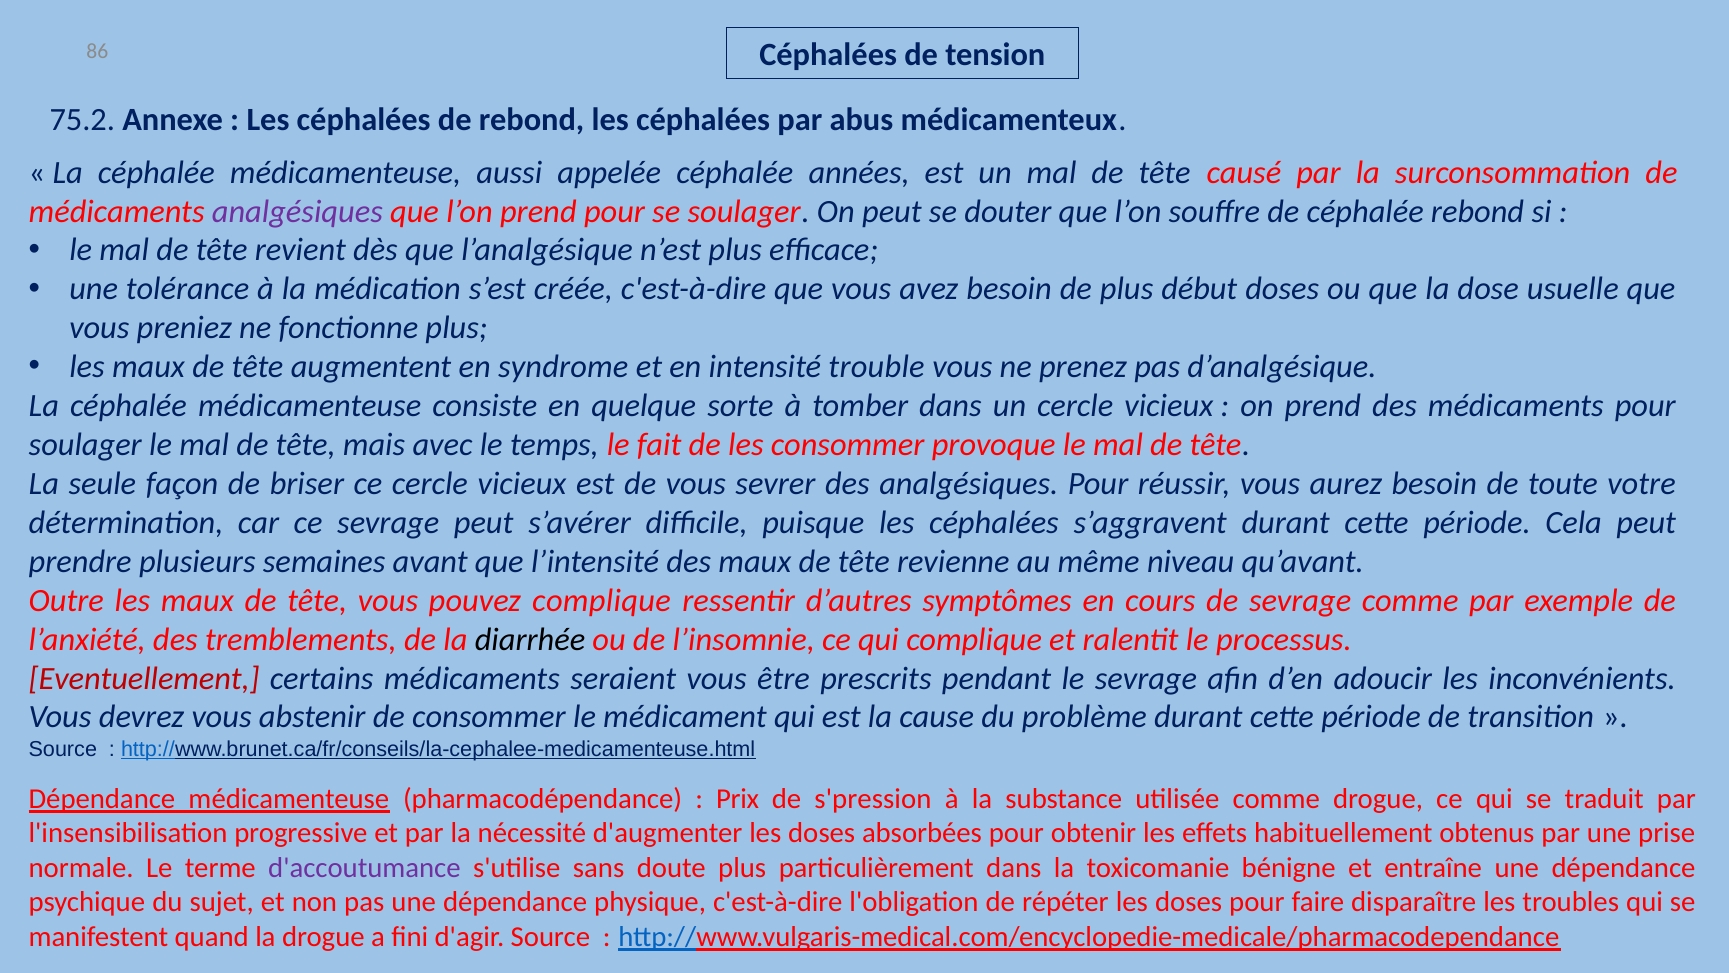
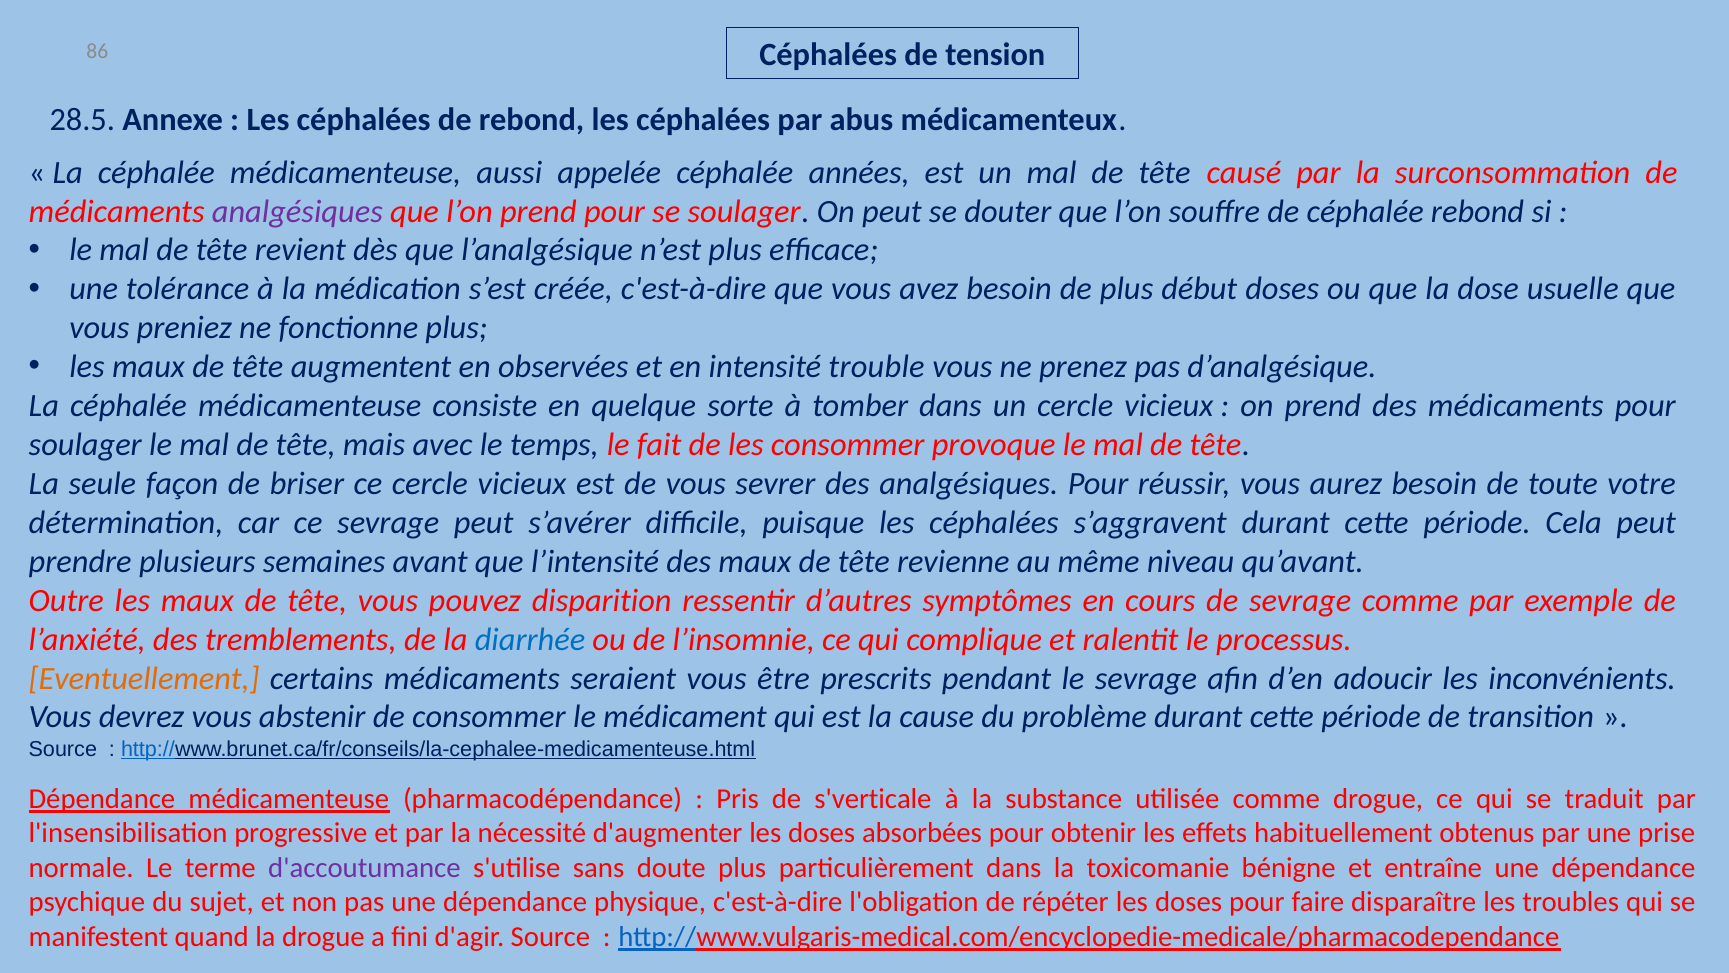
75.2: 75.2 -> 28.5 (82, 120)
syndrome: syndrome -> observées (563, 367)
pouvez complique: complique -> disparition (602, 600)
diarrhée colour: black -> blue (530, 639)
Eventuellement colour: red -> orange (144, 678)
Prix: Prix -> Pris (738, 798)
s'pression: s'pression -> s'verticale (873, 798)
